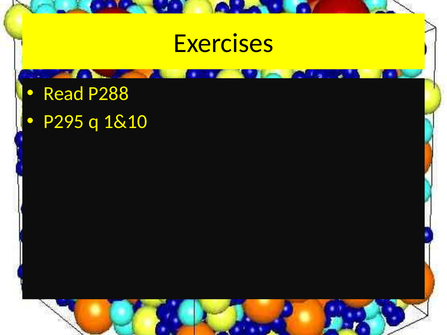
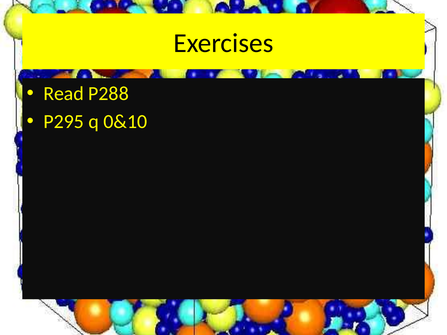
1&10: 1&10 -> 0&10 (125, 122)
